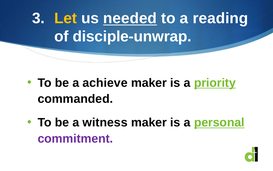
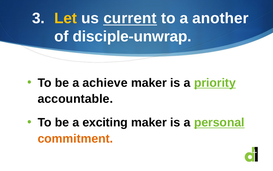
needed: needed -> current (130, 18)
reading: reading -> another (220, 18)
commanded: commanded -> accountable (75, 99)
witness: witness -> exciting (105, 122)
commitment colour: purple -> orange (75, 138)
